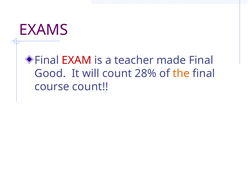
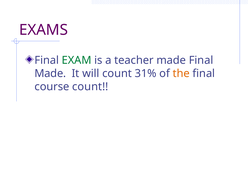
EXAM colour: red -> green (77, 60)
Good: Good -> Made (50, 74)
28%: 28% -> 31% (146, 74)
